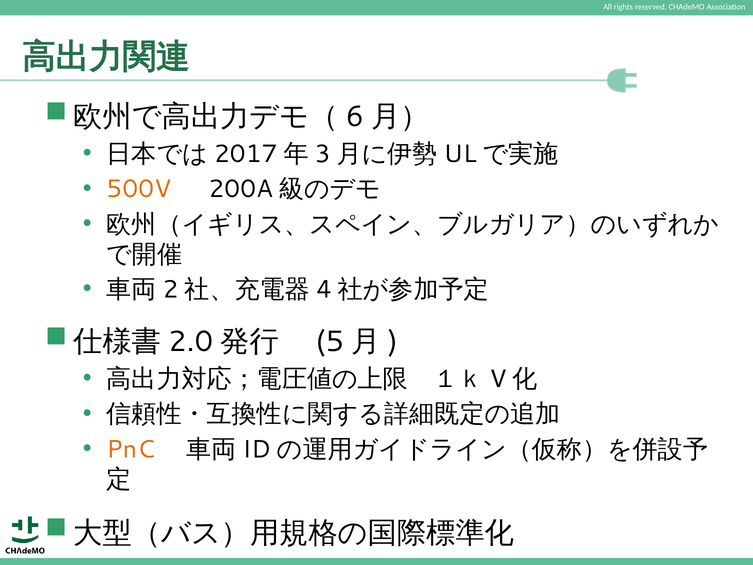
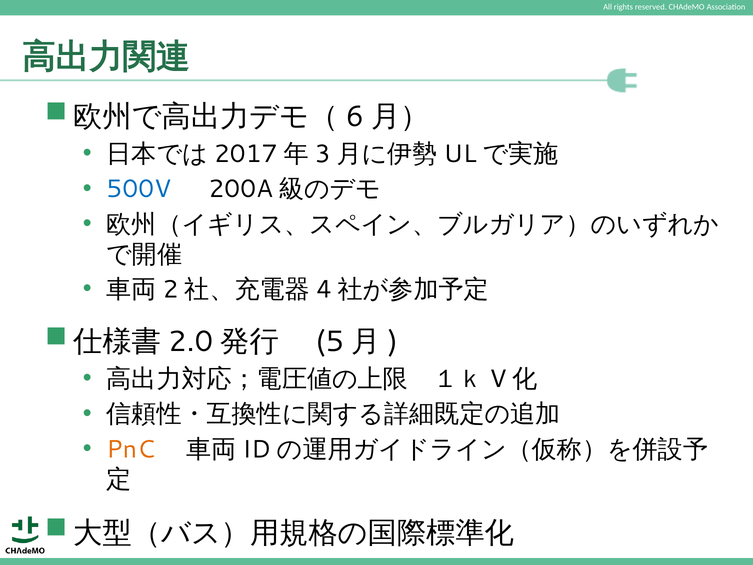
500V colour: orange -> blue (139, 189)
